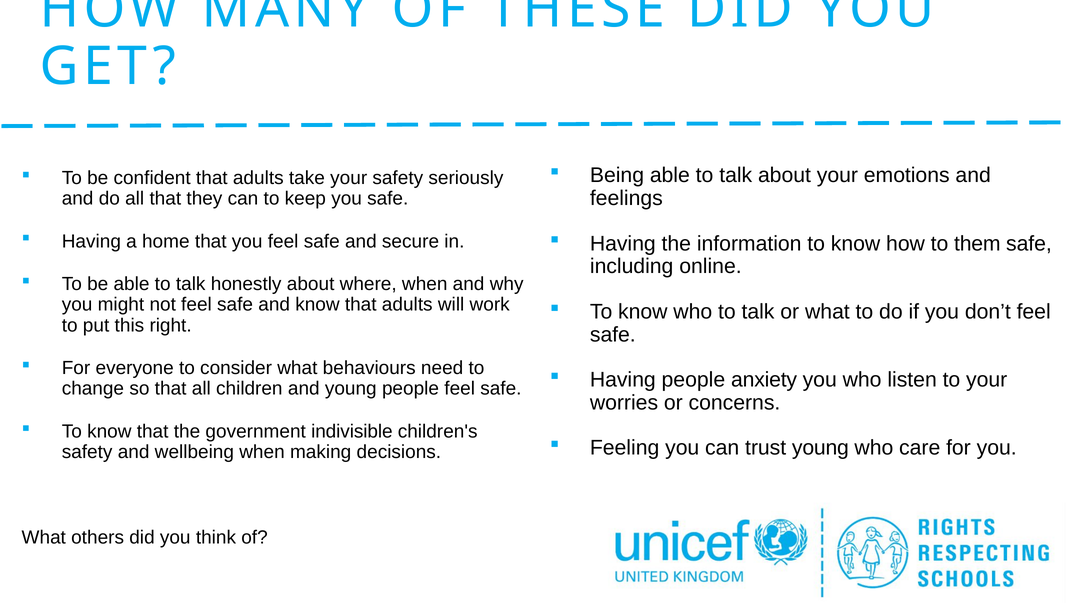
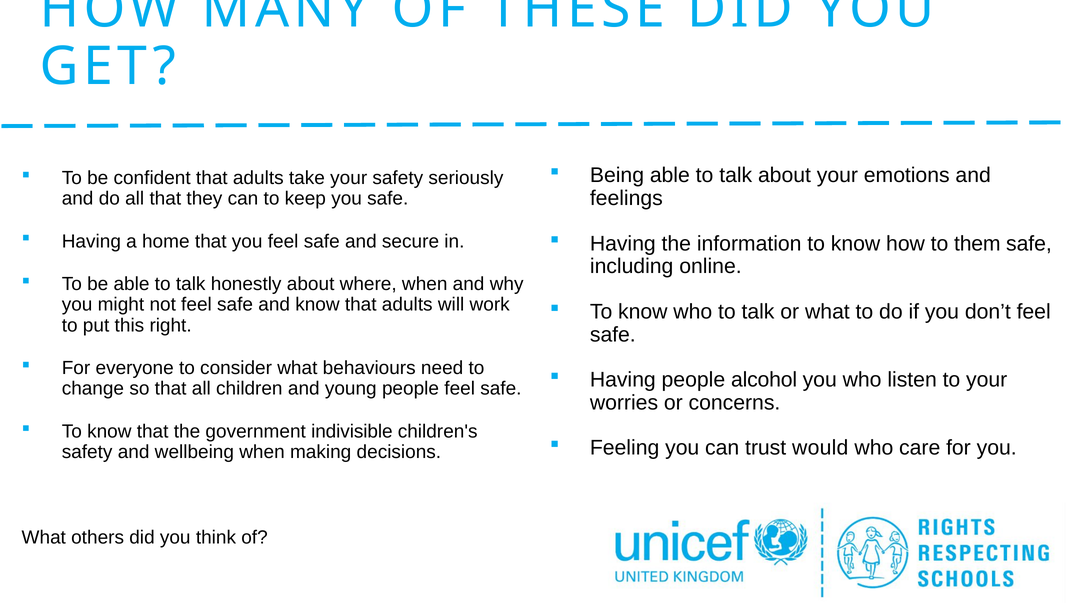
anxiety: anxiety -> alcohol (764, 380)
trust young: young -> would (820, 448)
